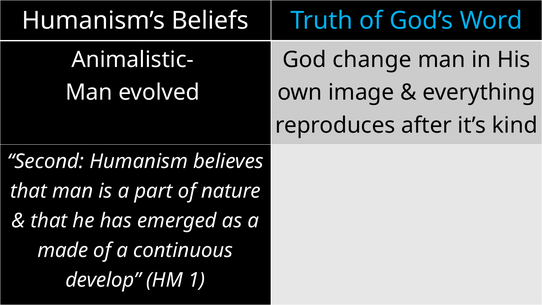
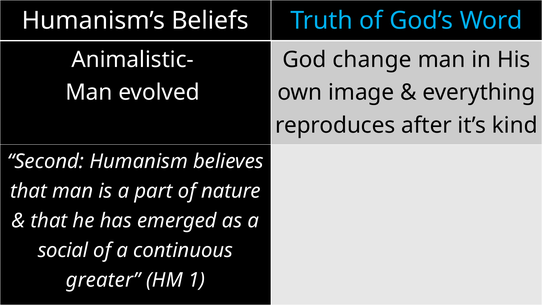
made: made -> social (63, 250)
develop: develop -> greater (103, 280)
